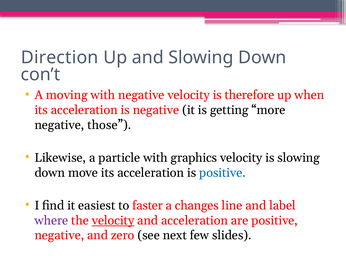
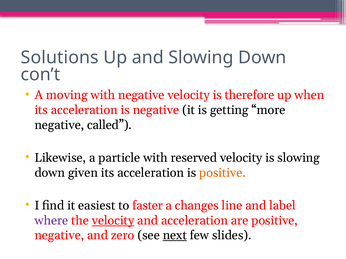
Direction: Direction -> Solutions (60, 58)
those: those -> called (109, 125)
graphics: graphics -> reserved (194, 158)
move: move -> given (83, 173)
positive colour: blue -> orange (222, 173)
next underline: none -> present (175, 236)
